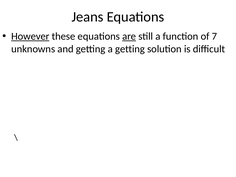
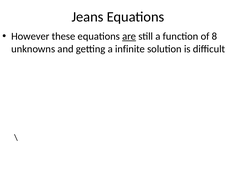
However underline: present -> none (30, 36)
7: 7 -> 8 (214, 36)
a getting: getting -> infinite (130, 49)
